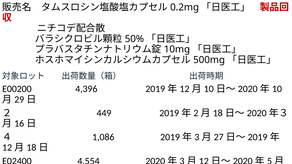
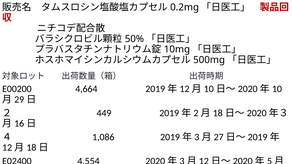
4,396: 4,396 -> 4,664 (86, 89)
